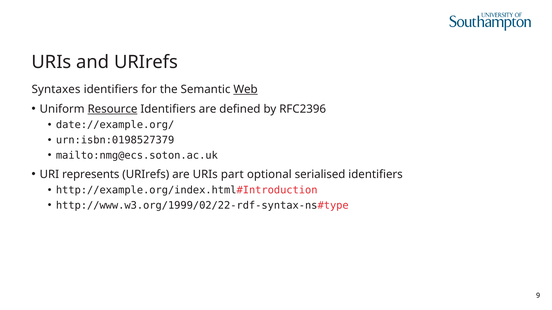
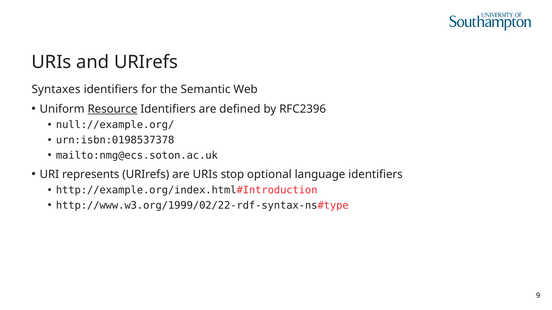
Web underline: present -> none (246, 90)
date://example.org/: date://example.org/ -> null://example.org/ (115, 125)
urn:isbn:0198527379: urn:isbn:0198527379 -> urn:isbn:0198537378 (115, 140)
part: part -> stop (232, 175)
serialised: serialised -> language (320, 175)
